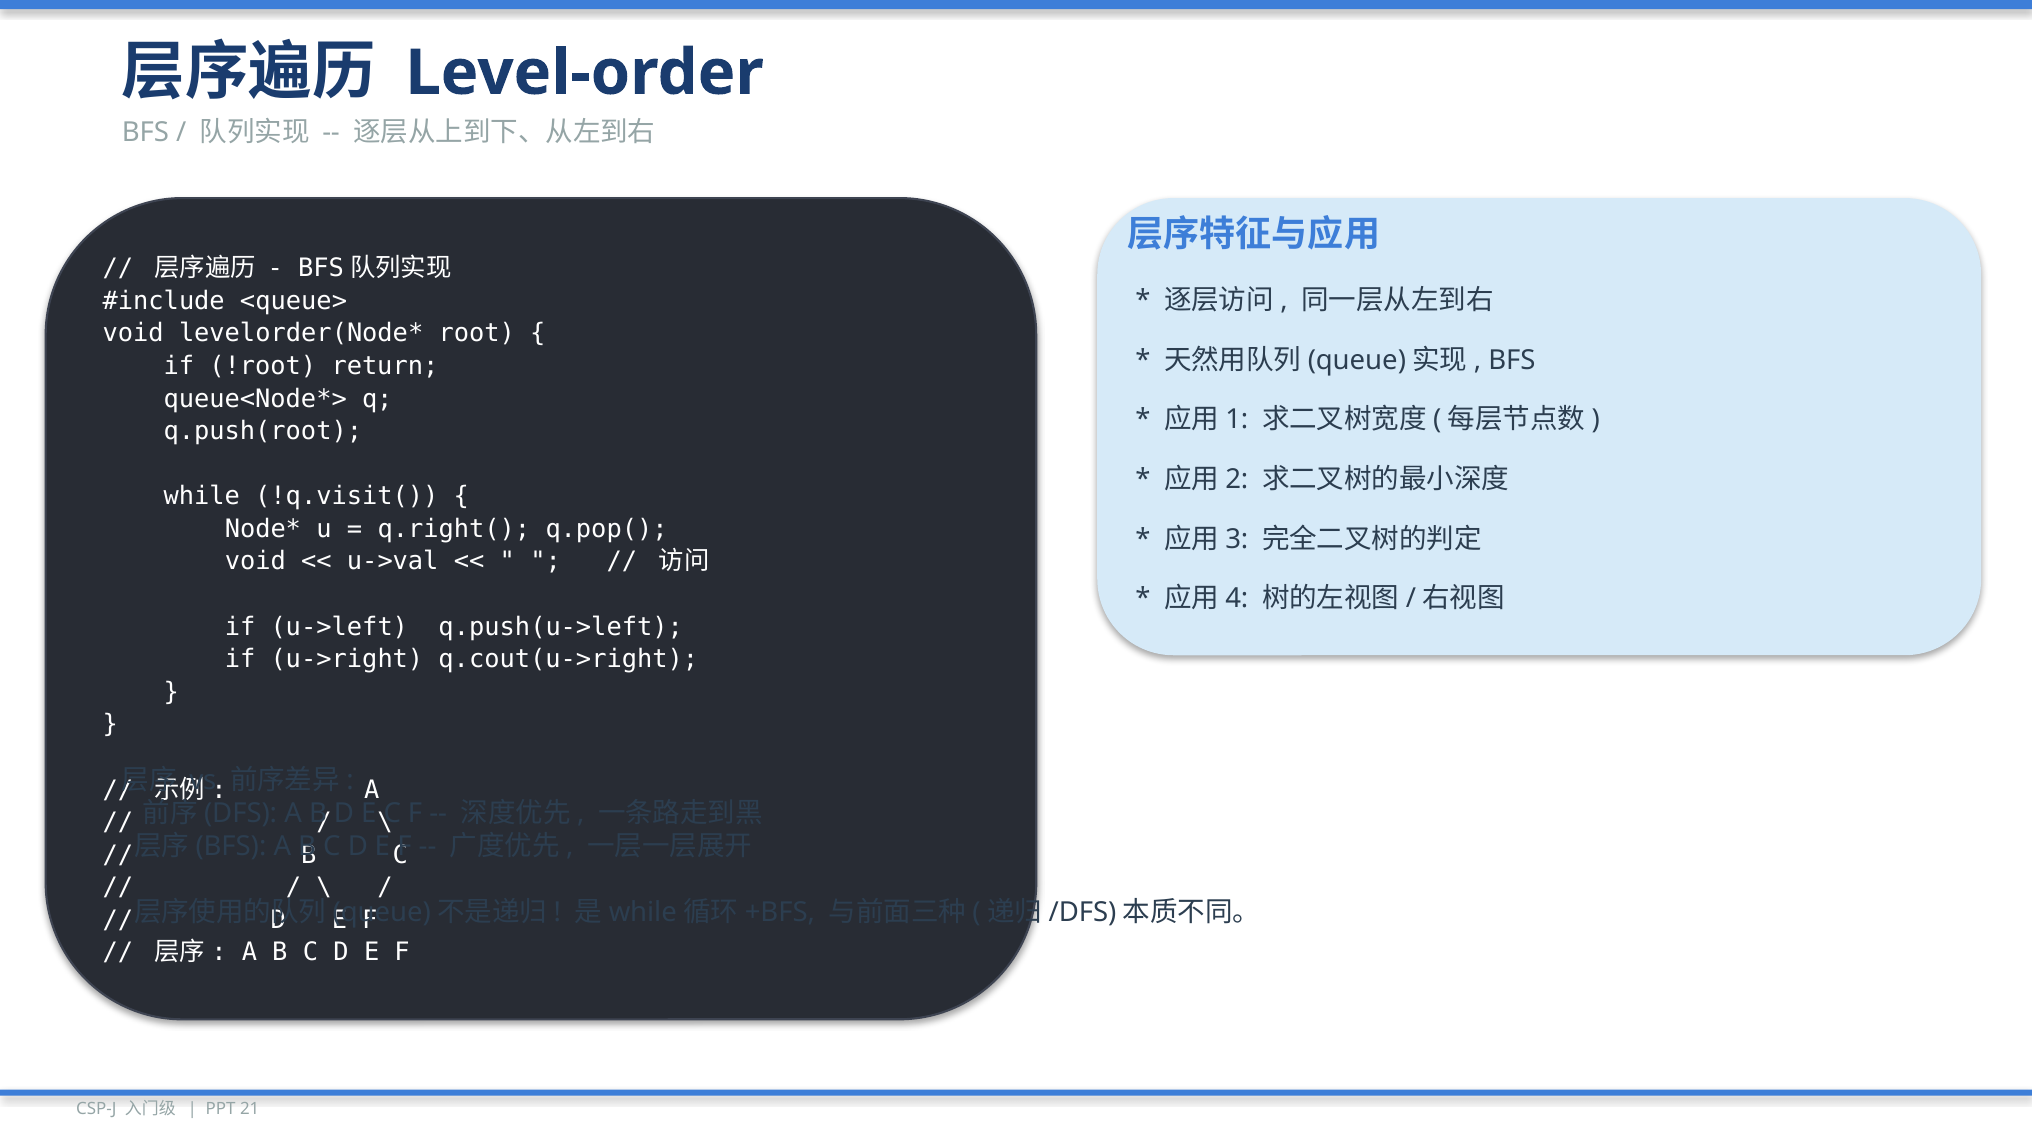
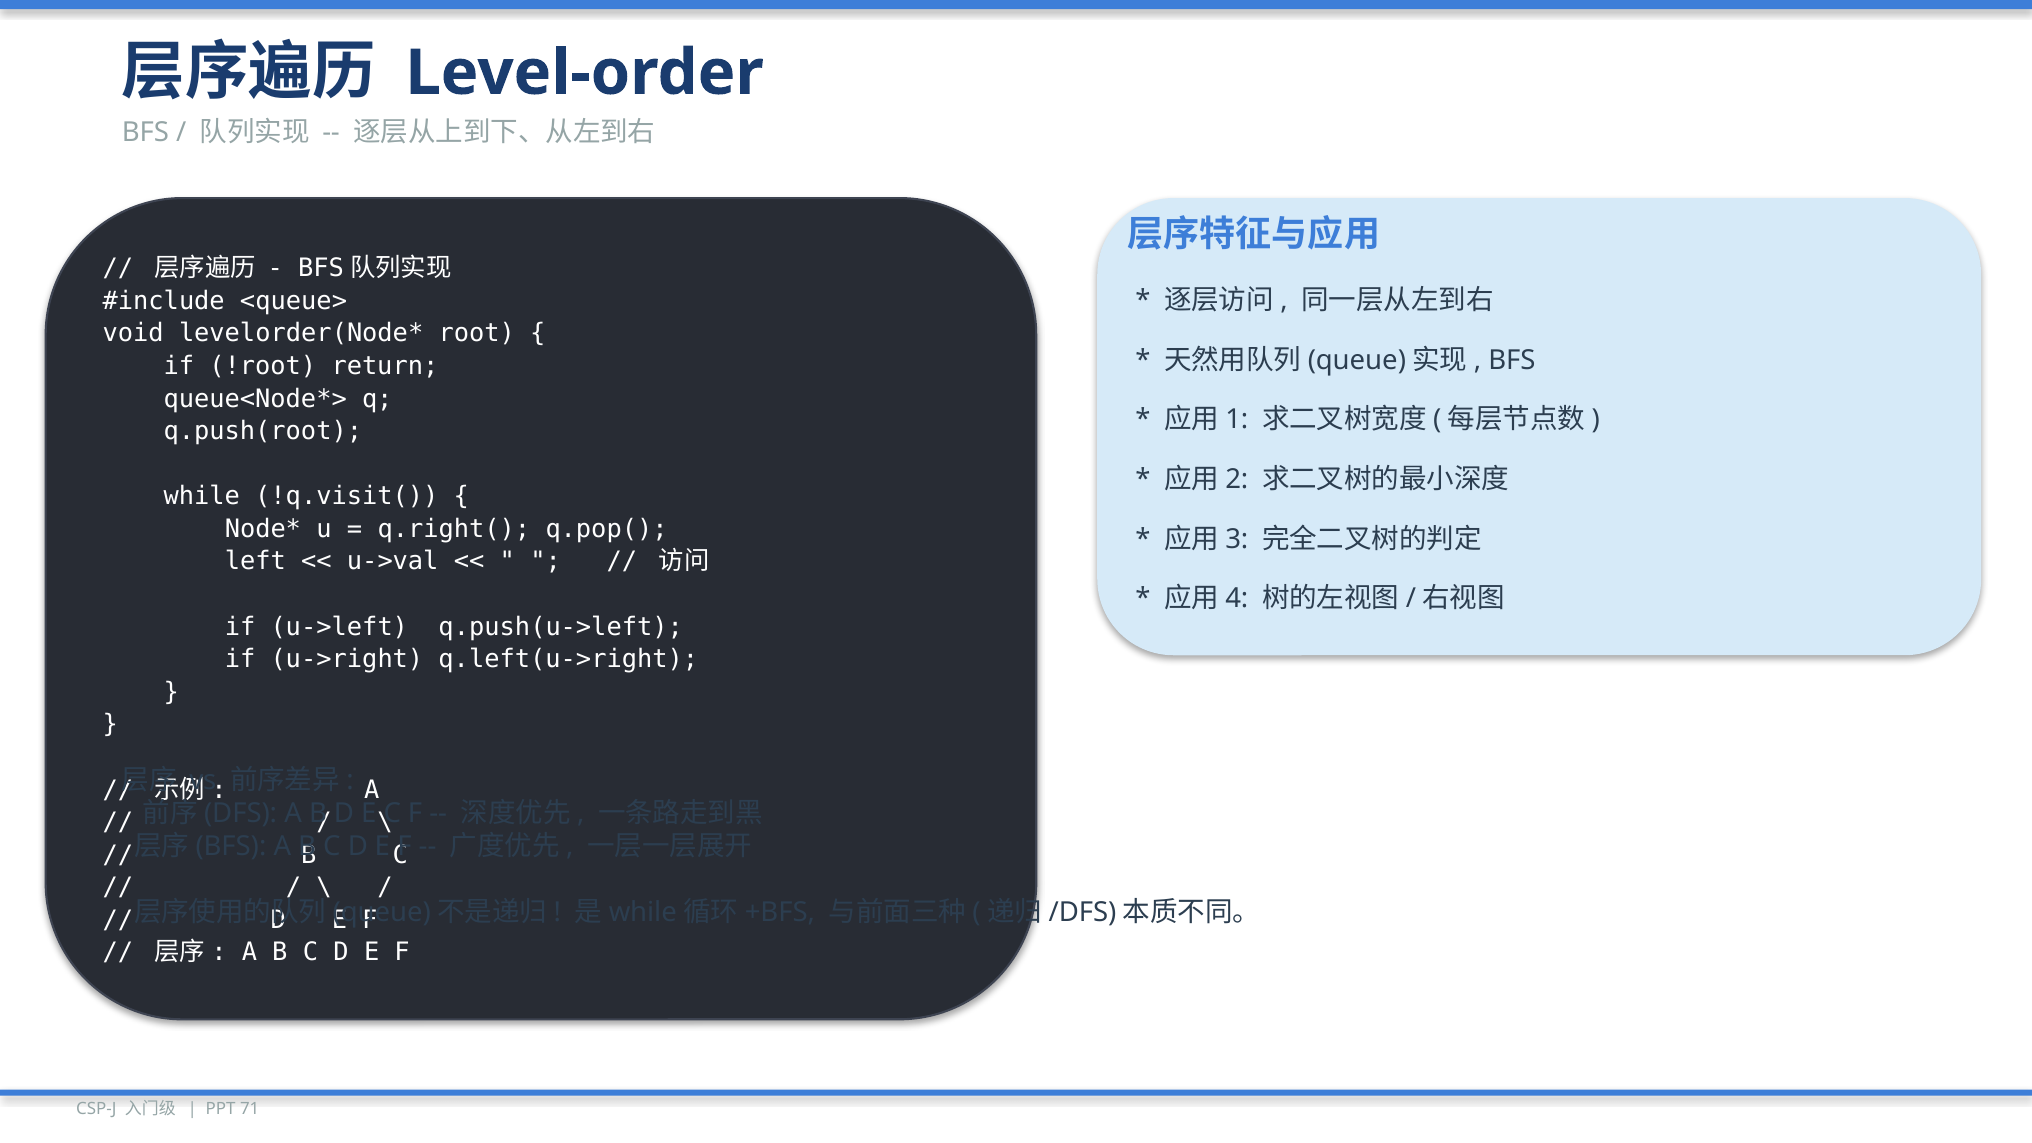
void: void -> left (255, 562)
q.cout(u->right: q.cout(u->right -> q.left(u->right (568, 659)
21: 21 -> 71 (250, 1109)
